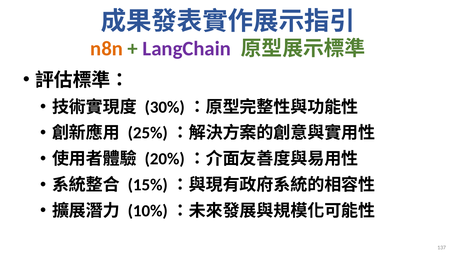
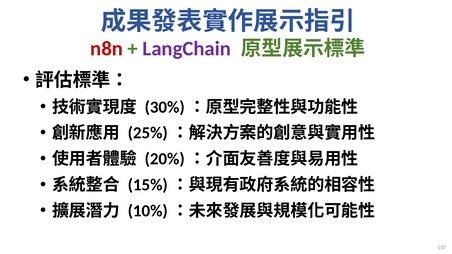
n8n colour: orange -> red (107, 49)
